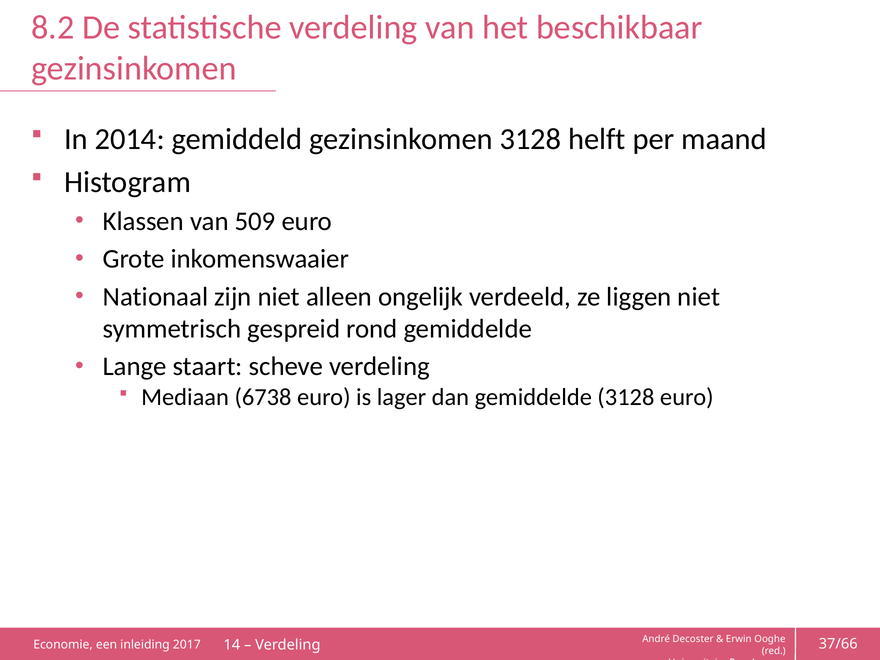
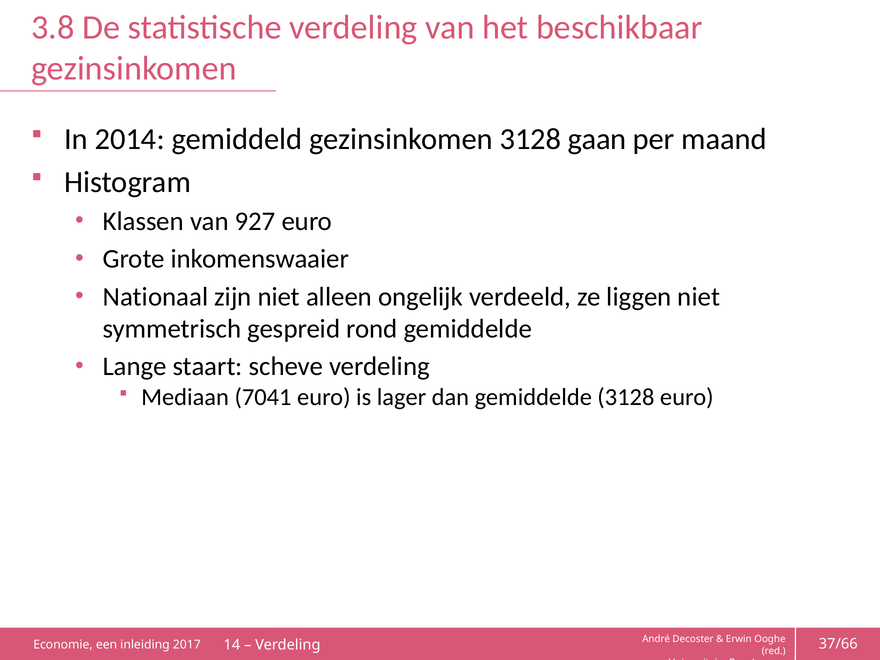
8.2: 8.2 -> 3.8 (53, 28)
helft: helft -> gaan (597, 139)
509: 509 -> 927 (255, 221)
6738: 6738 -> 7041 (263, 397)
